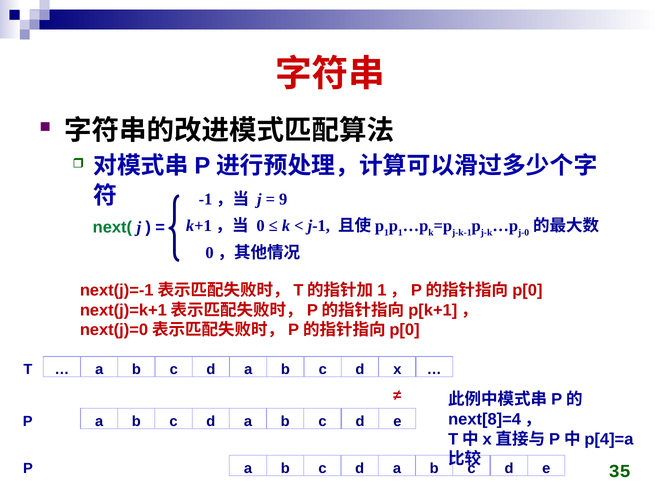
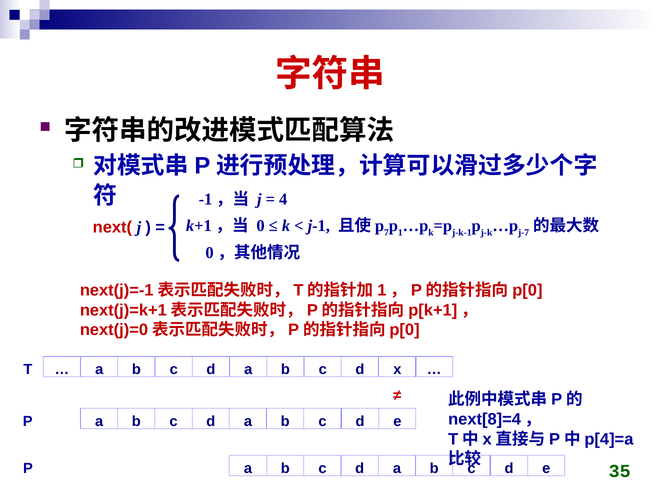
9: 9 -> 4 (283, 199)
1: 1 -> 7 (386, 232)
j-0: j-0 -> j-7 (524, 232)
next( colour: green -> red (112, 227)
